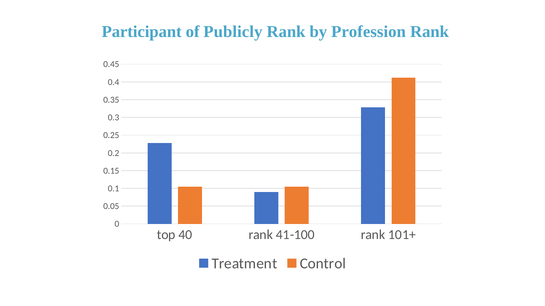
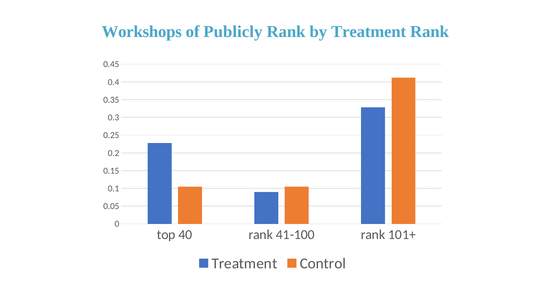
Participant: Participant -> Workshops (142, 32)
by Profession: Profession -> Treatment (369, 32)
